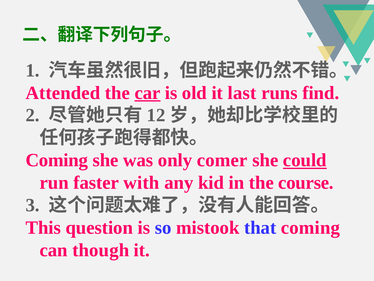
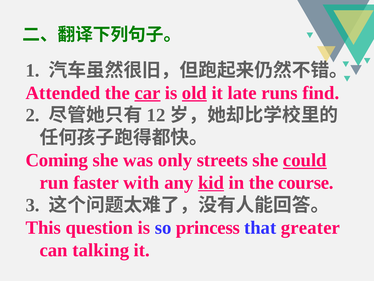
old underline: none -> present (194, 93)
last: last -> late (242, 93)
comer: comer -> streets (222, 160)
kid underline: none -> present (211, 182)
mistook: mistook -> princess (208, 227)
that coming: coming -> greater (311, 227)
though: though -> talking (101, 250)
